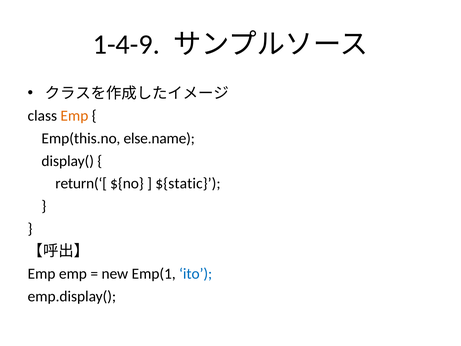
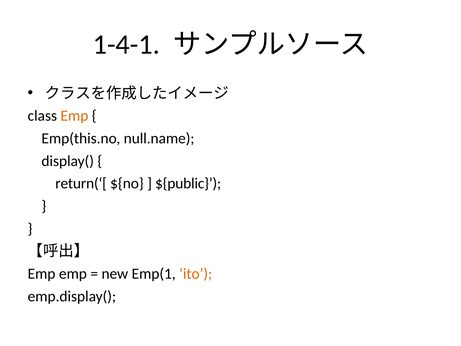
1-4-9: 1-4-9 -> 1-4-1 (126, 45)
else.name: else.name -> null.name (159, 138)
${static: ${static -> ${public (188, 183)
ito colour: blue -> orange (196, 274)
